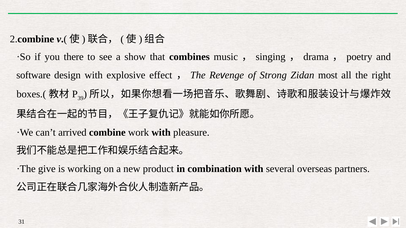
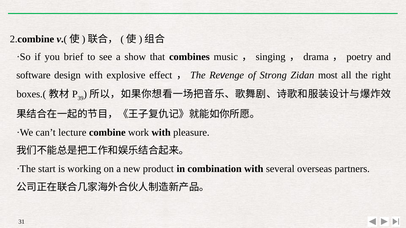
there: there -> brief (74, 57)
arrived: arrived -> lecture (72, 133)
give: give -> start (47, 169)
